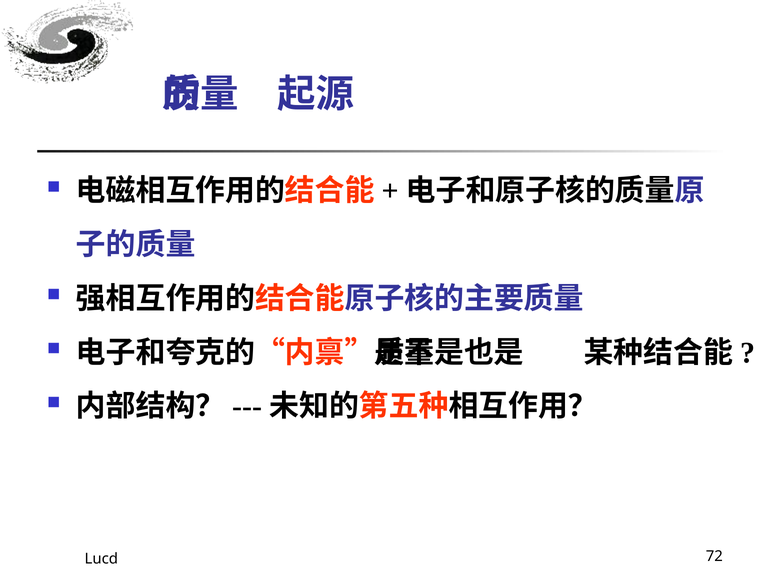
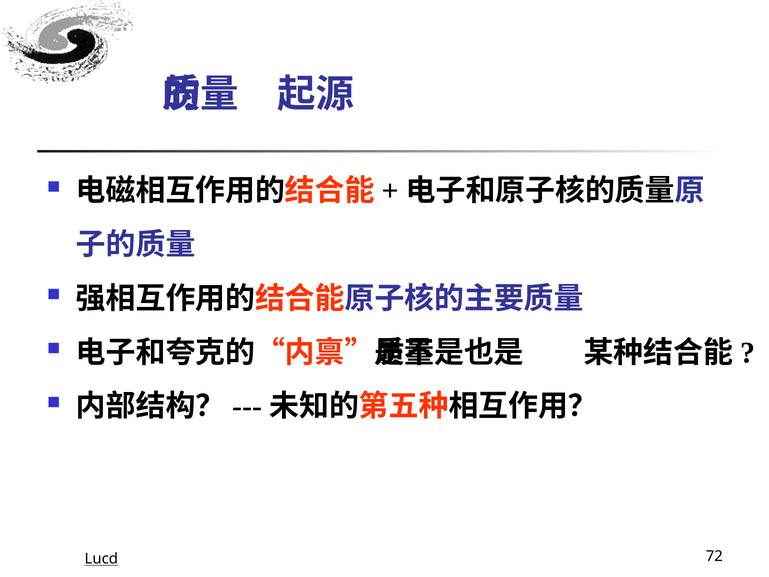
Lucd underline: none -> present (101, 559)
